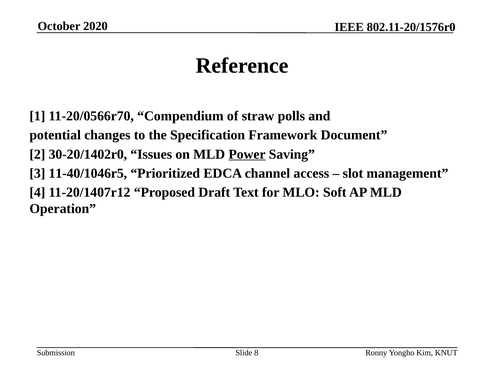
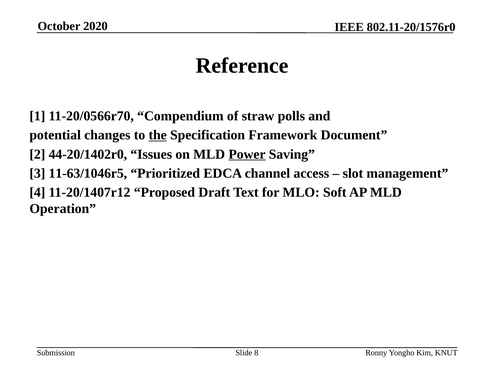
the underline: none -> present (158, 135)
30-20/1402r0: 30-20/1402r0 -> 44-20/1402r0 (88, 154)
11-40/1046r5: 11-40/1046r5 -> 11-63/1046r5 (88, 173)
